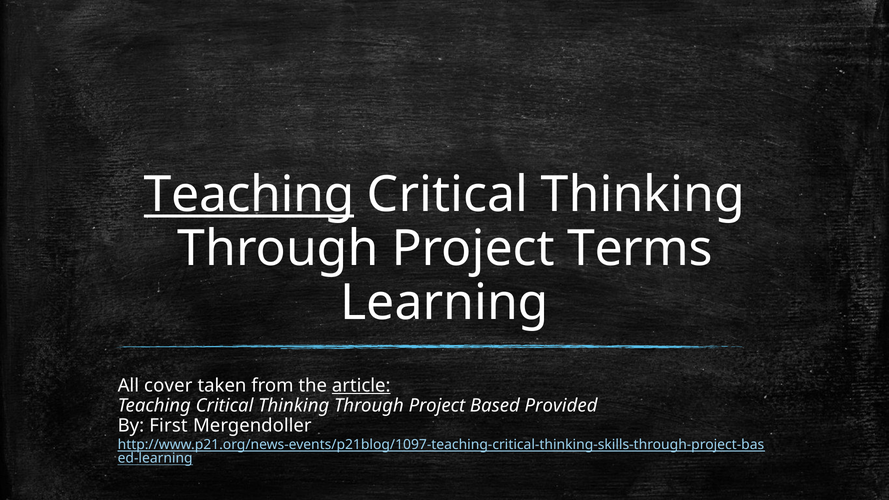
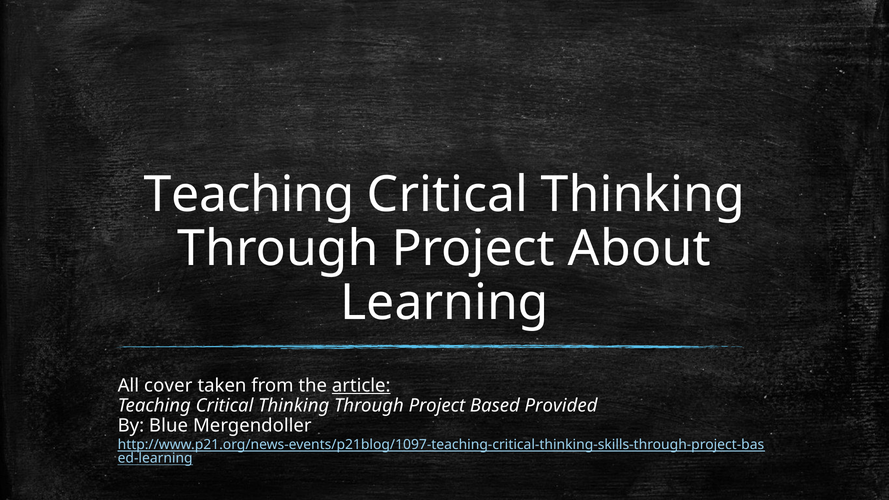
Teaching underline: present -> none (249, 195)
Terms: Terms -> About (639, 249)
First: First -> Blue (169, 426)
